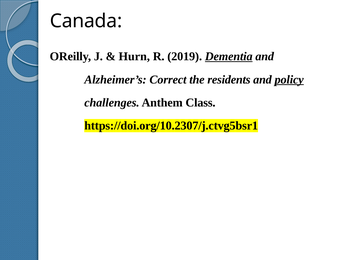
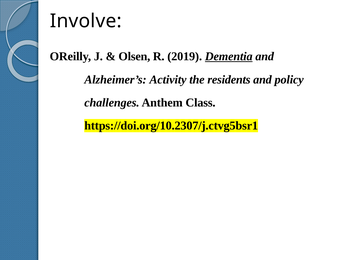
Canada: Canada -> Involve (86, 21)
Hurn: Hurn -> Olsen (134, 56)
Correct: Correct -> Activity (168, 79)
policy underline: present -> none (289, 79)
